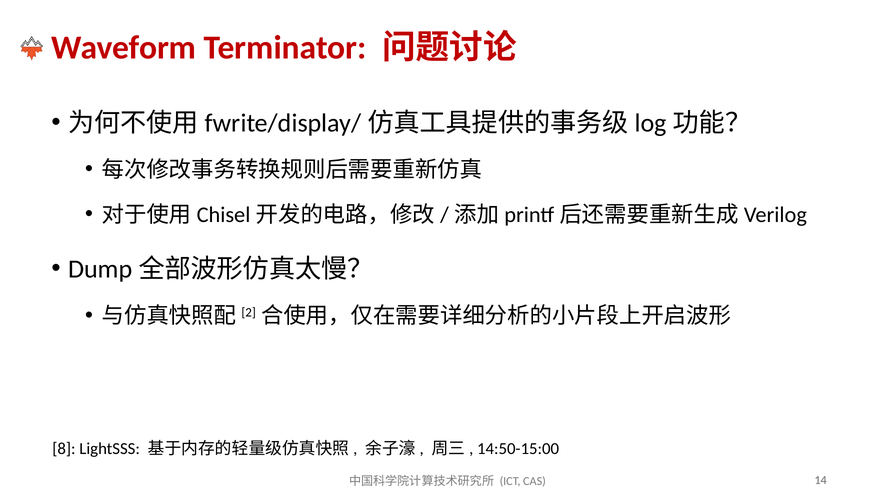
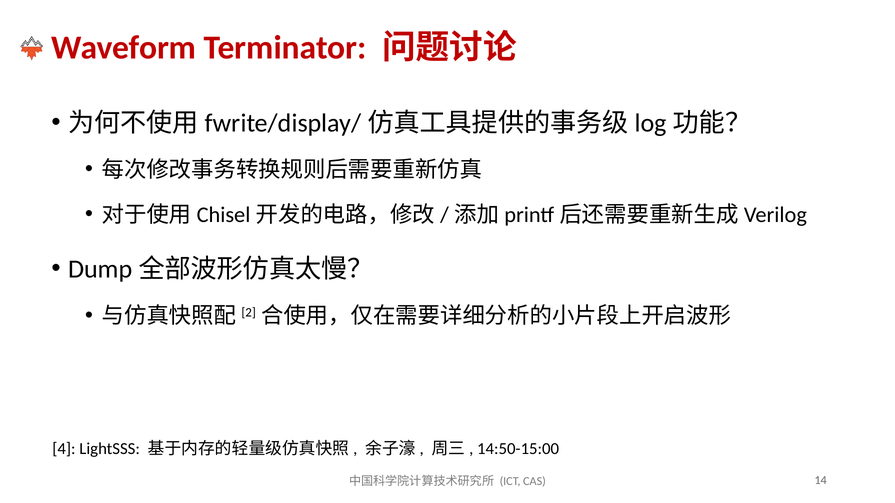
8: 8 -> 4 (64, 449)
